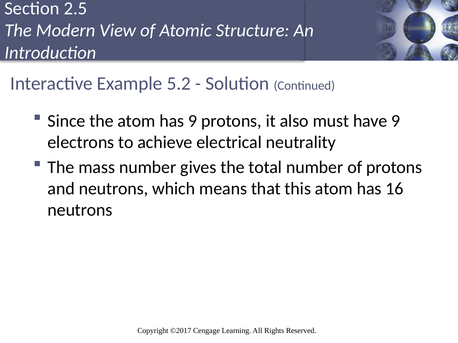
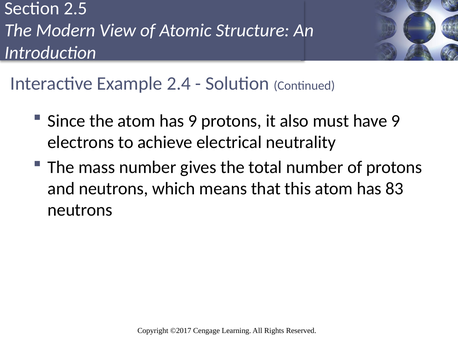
5.2: 5.2 -> 2.4 (179, 84)
16: 16 -> 83 (395, 189)
